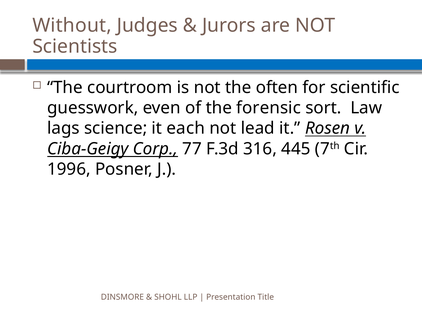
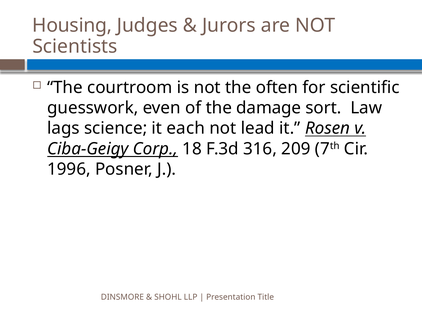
Without: Without -> Housing (72, 26)
forensic: forensic -> damage (269, 108)
77: 77 -> 18 (192, 149)
445: 445 -> 209 (296, 149)
